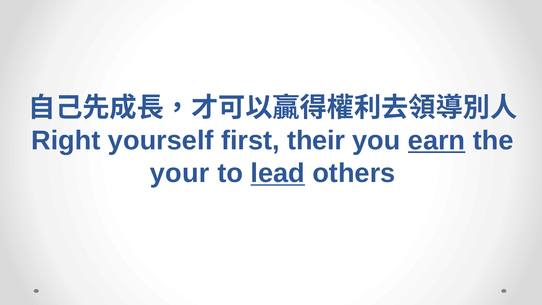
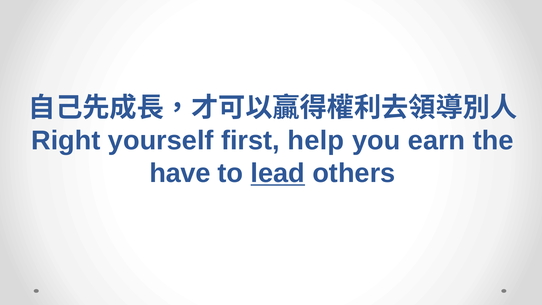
their: their -> help (316, 141)
earn underline: present -> none (437, 141)
your: your -> have (180, 174)
